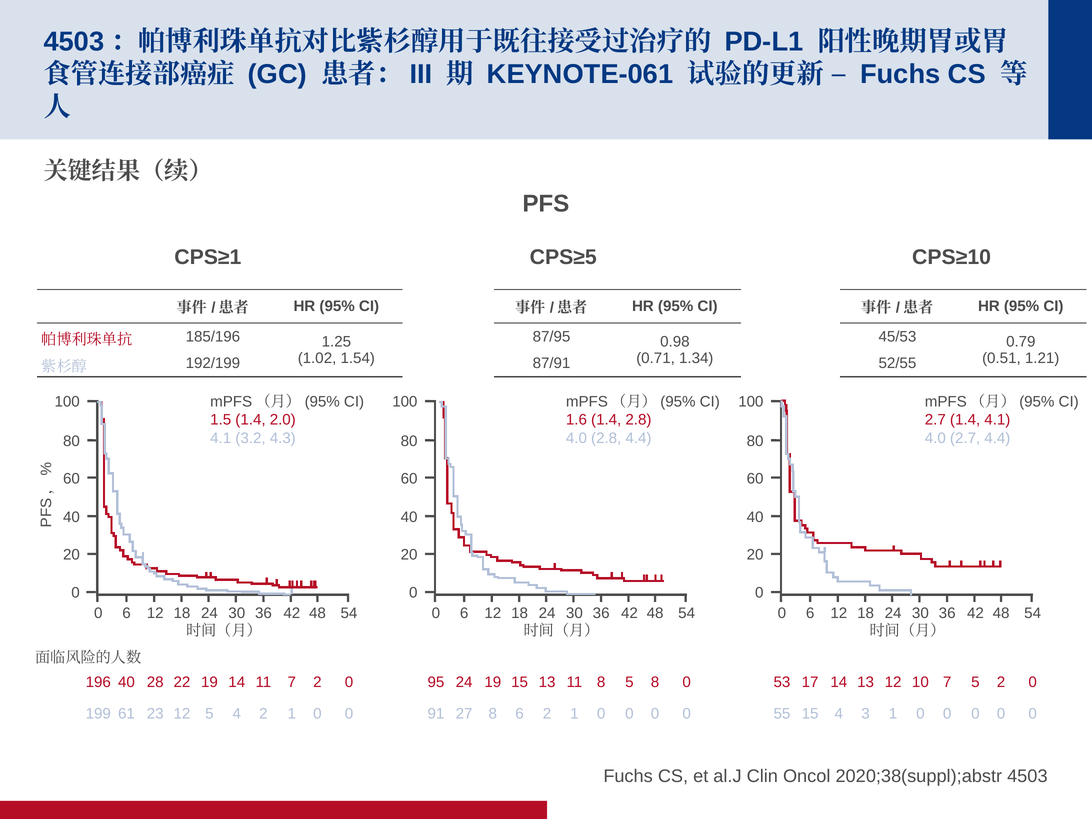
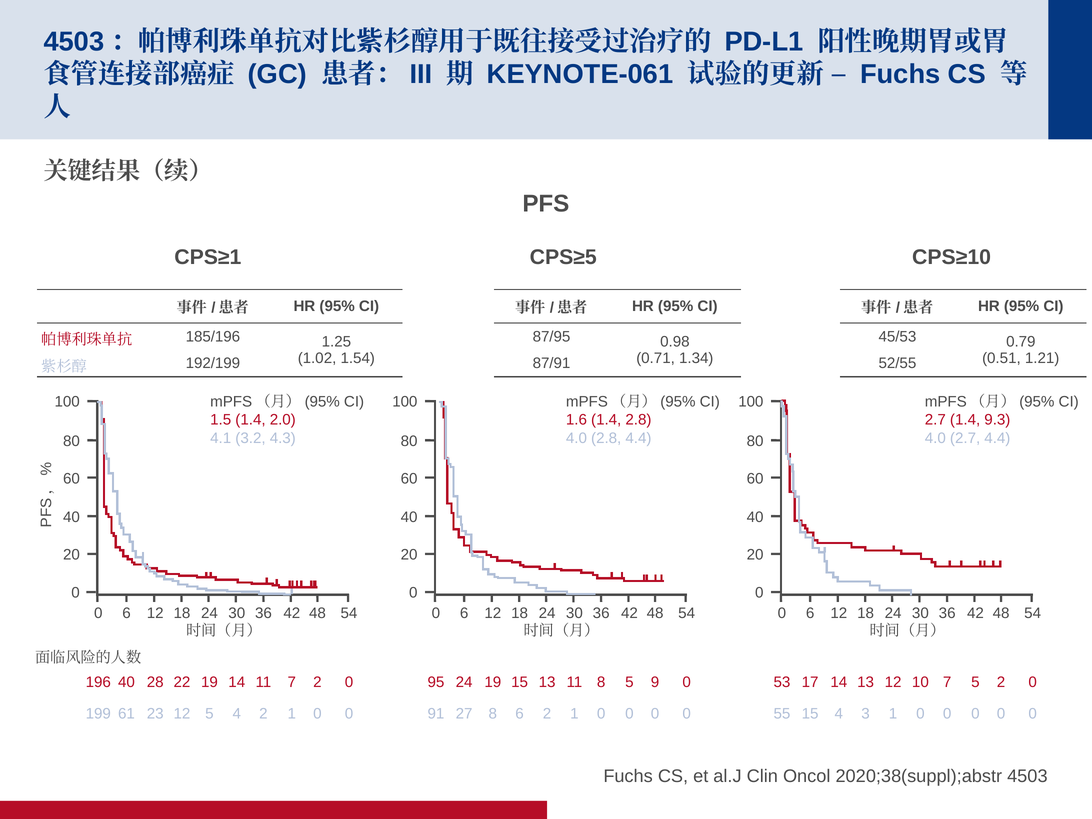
1.4 4.1: 4.1 -> 9.3 (997, 420)
5 8: 8 -> 9 (655, 682)
